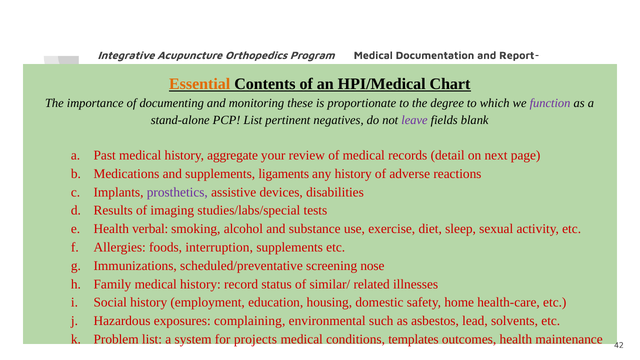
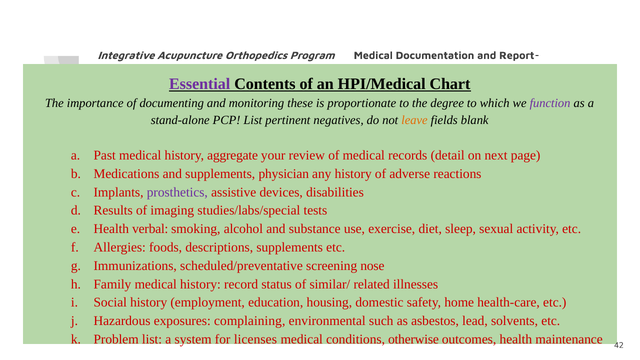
Essential colour: orange -> purple (200, 84)
leave colour: purple -> orange (414, 120)
ligaments: ligaments -> physician (284, 174)
interruption: interruption -> descriptions (219, 247)
projects: projects -> licenses (255, 339)
templates: templates -> otherwise (413, 339)
